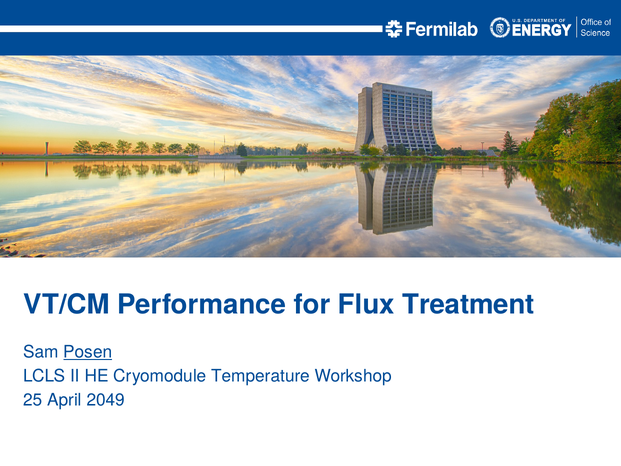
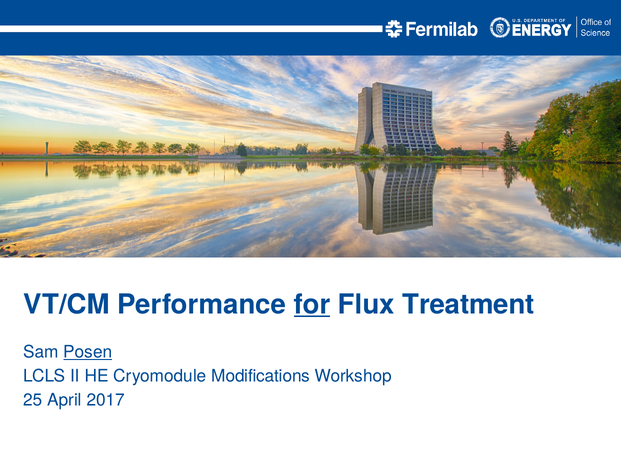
for underline: none -> present (312, 304)
Temperature: Temperature -> Modifications (261, 376)
2049: 2049 -> 2017 (106, 400)
